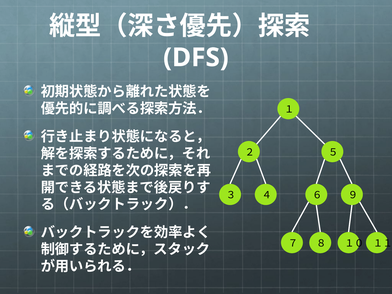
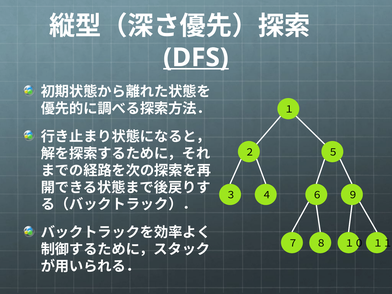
DFS underline: none -> present (196, 58)
